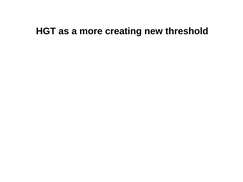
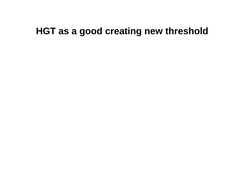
more: more -> good (91, 31)
